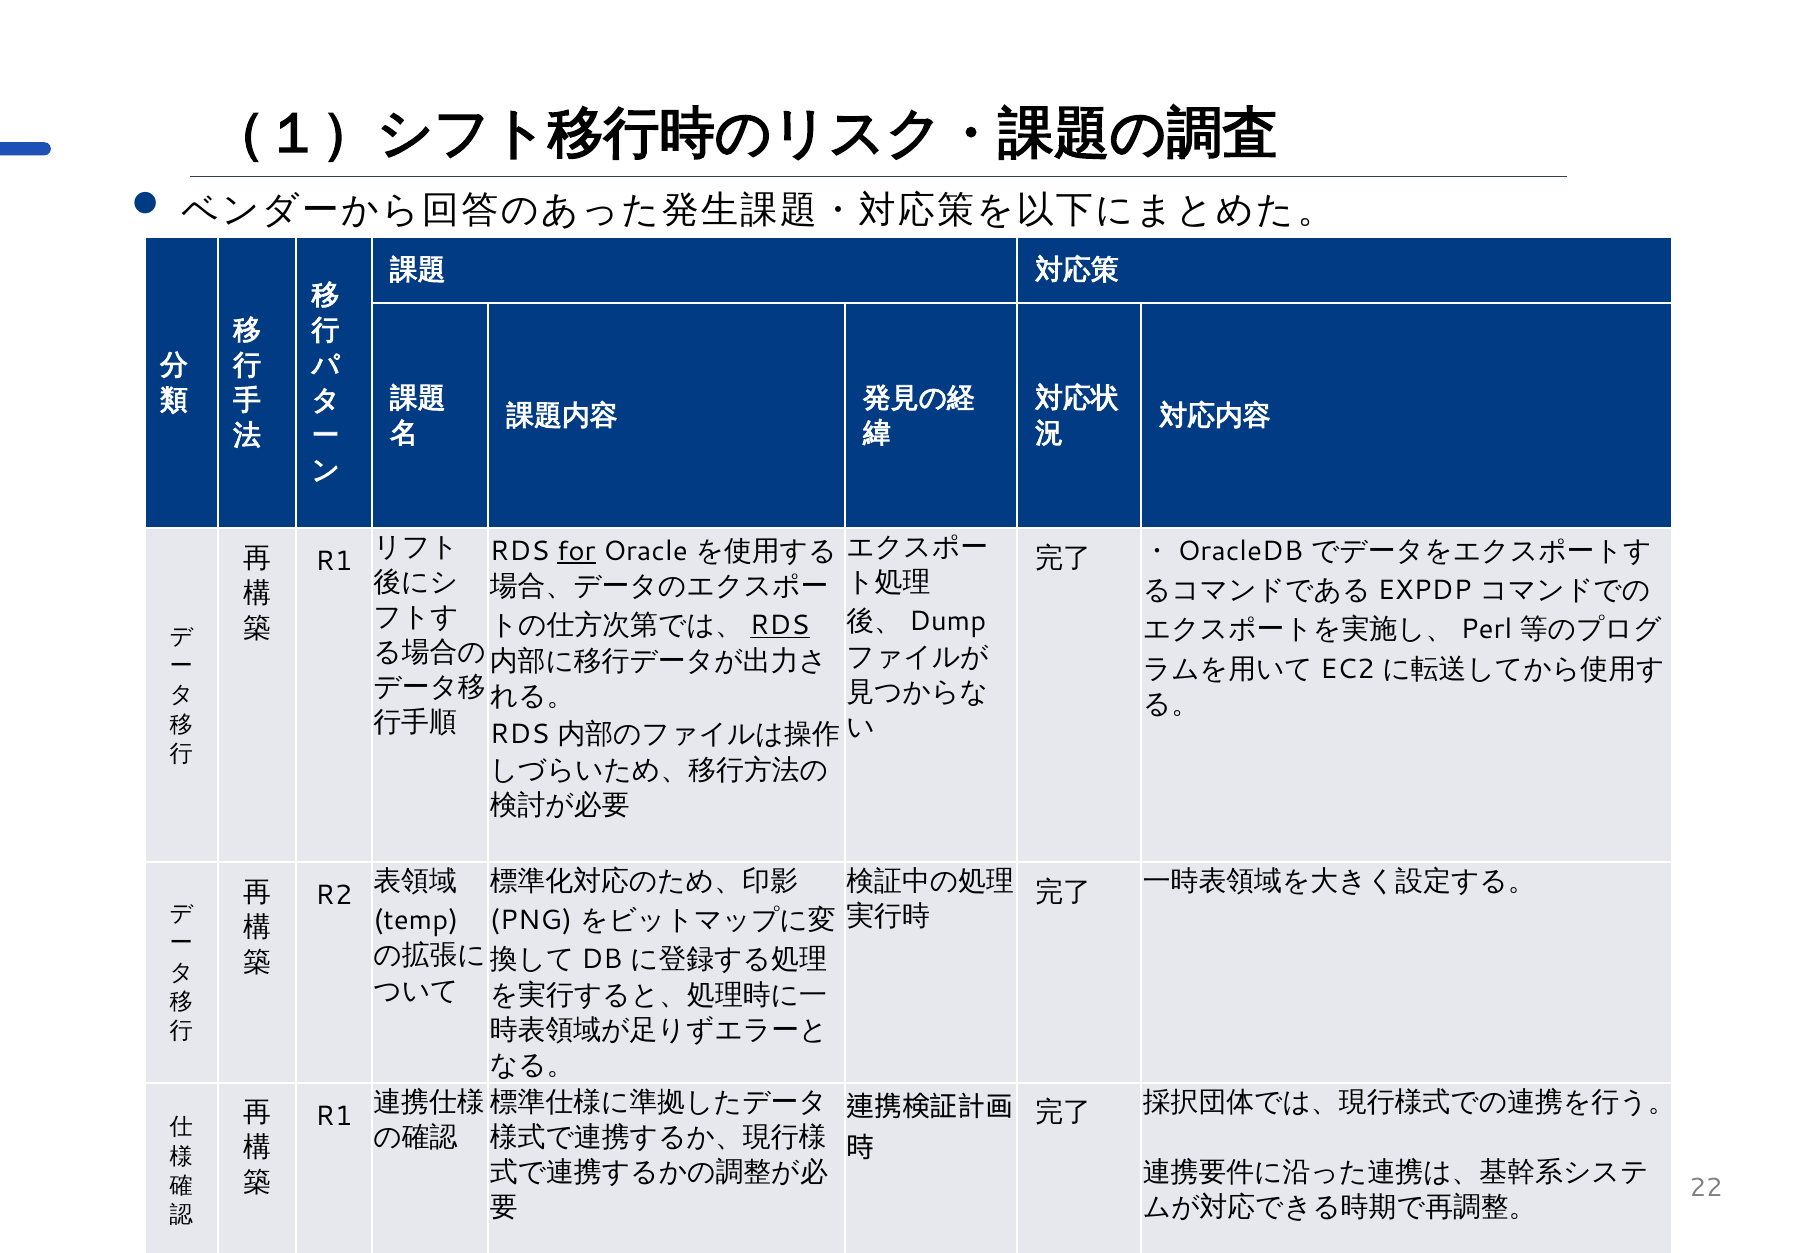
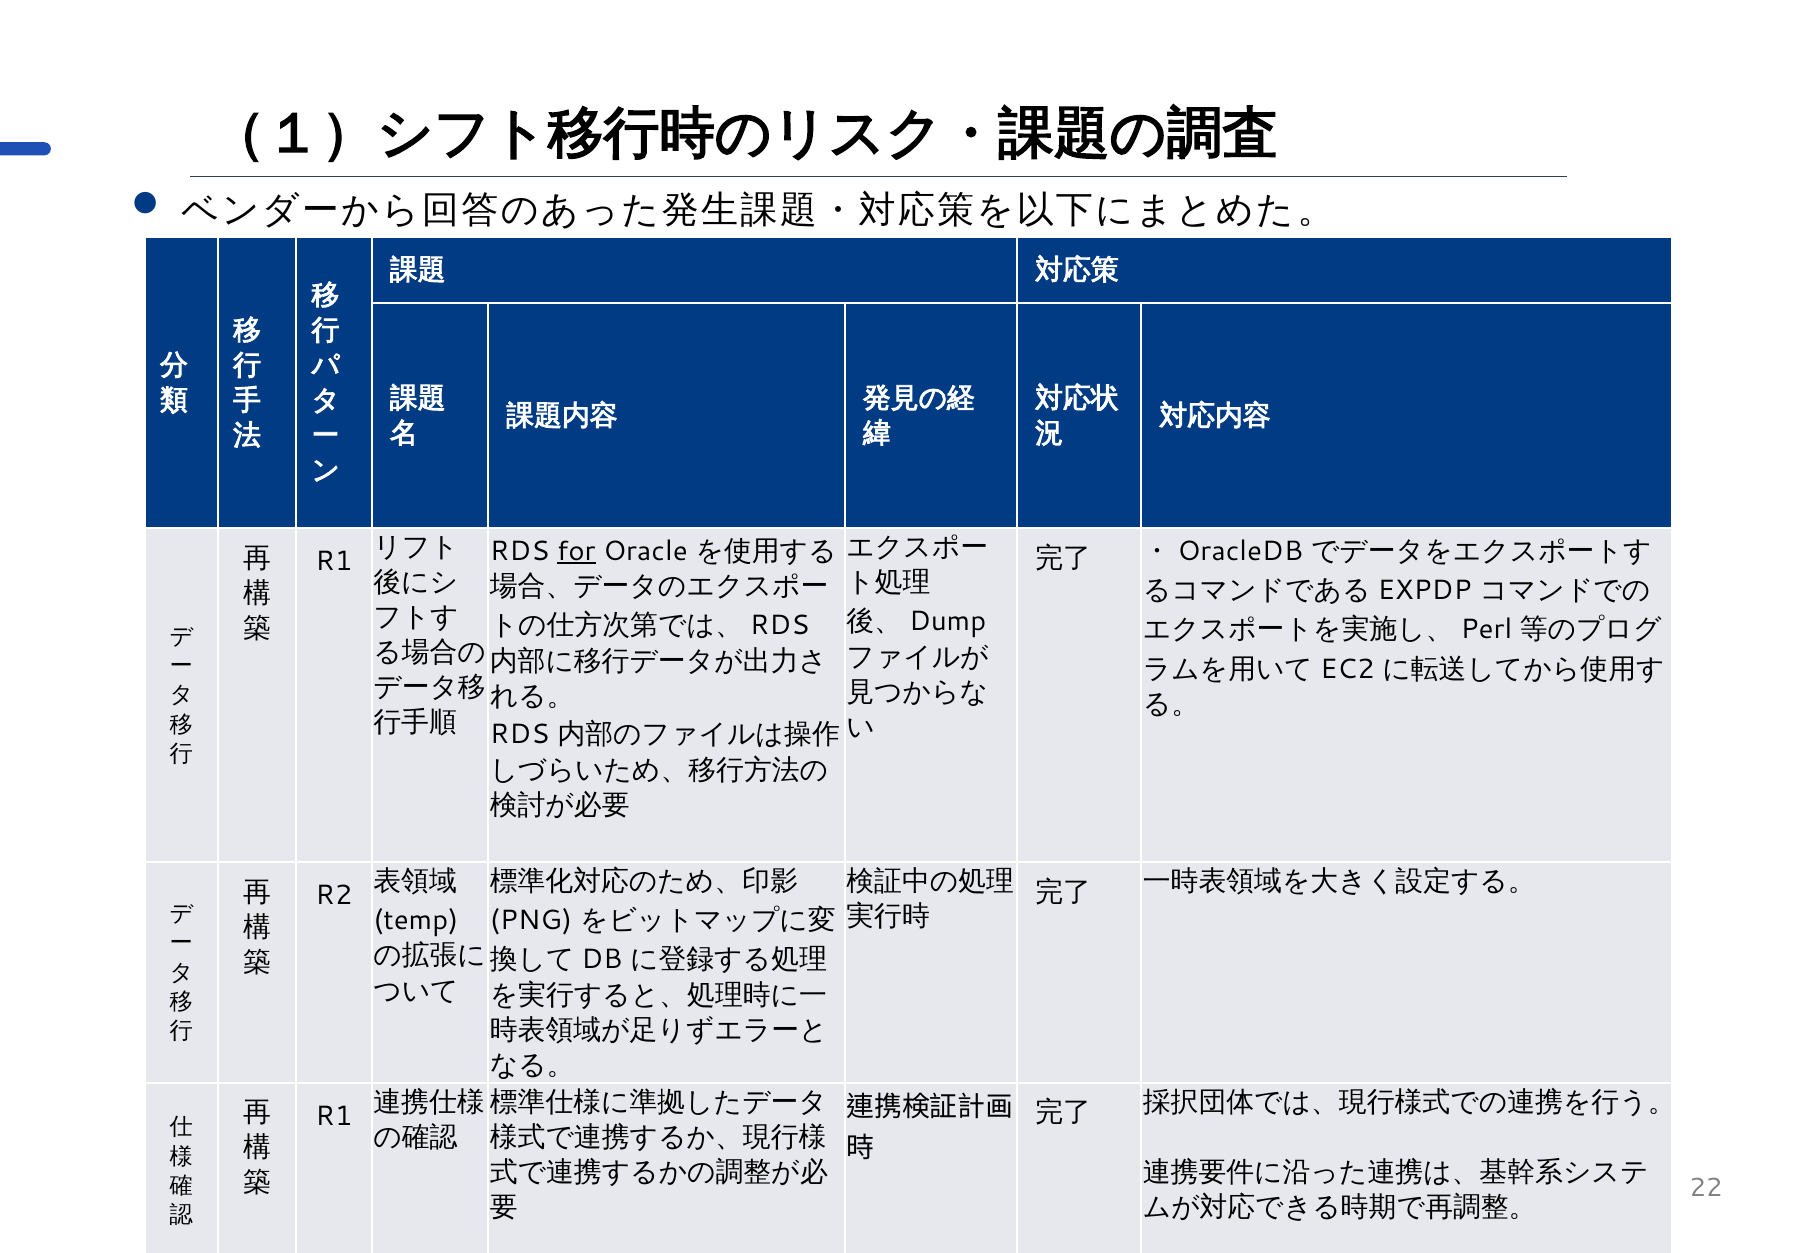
RDS underline: present -> none (780, 625)
